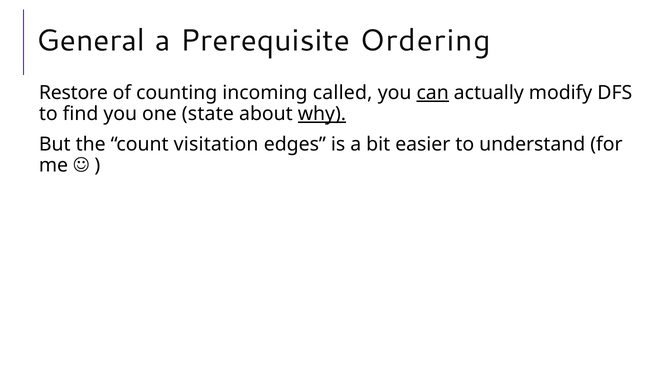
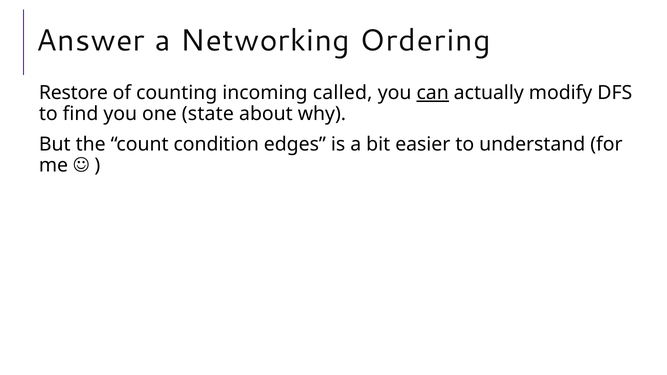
General: General -> Answer (91, 41)
Prerequisite: Prerequisite -> Networking (265, 41)
why underline: present -> none (322, 114)
visitation: visitation -> condition (216, 145)
